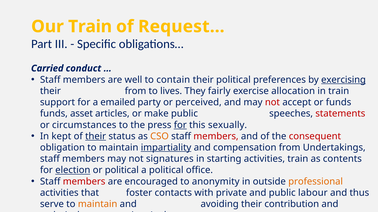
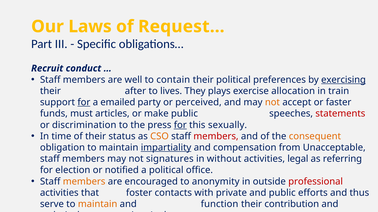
Our Train: Train -> Laws (90, 27)
Carried: Carried -> Recruit (47, 69)
their from: from -> after (135, 91)
fairly: fairly -> plays (219, 91)
for underline: none -> present (84, 103)
not colour: red -> orange (272, 103)
or funds: funds -> faster (339, 103)
asset: asset -> must (81, 114)
circumstances: circumstances -> discrimination (84, 125)
kept: kept -> time (61, 137)
their underline: present -> none (96, 137)
consequent colour: red -> orange (315, 137)
Undertakings: Undertakings -> Unacceptable (334, 148)
starting: starting -> without (224, 159)
activities train: train -> legal (298, 159)
contents: contents -> referring (342, 159)
election underline: present -> none (73, 171)
or political: political -> notified (122, 171)
members colour: red -> orange (84, 182)
professional colour: orange -> red (316, 182)
labour: labour -> efforts (313, 193)
avoiding: avoiding -> function (220, 205)
